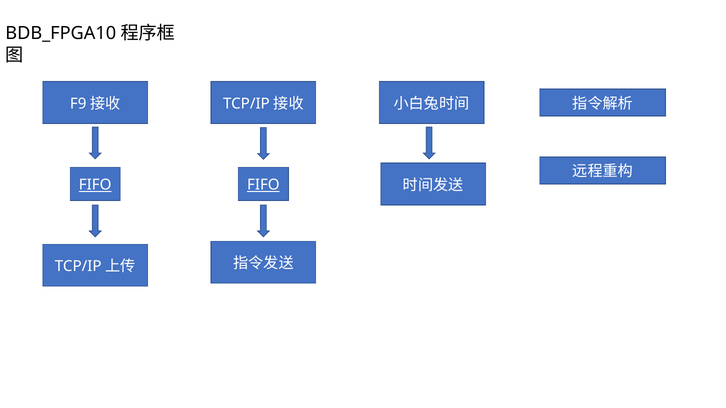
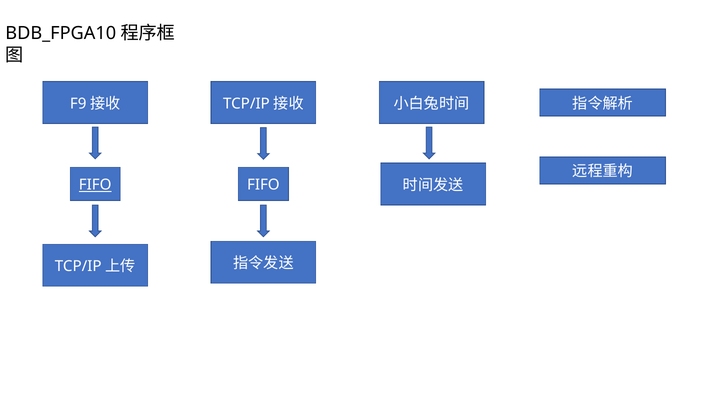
FIFO underline: present -> none (263, 185)
